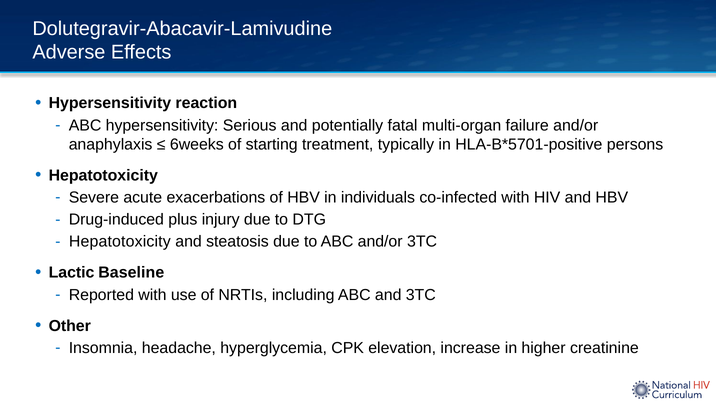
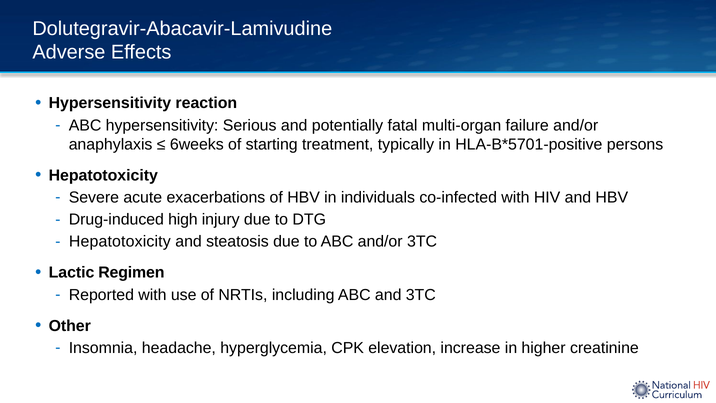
plus: plus -> high (183, 219)
Baseline: Baseline -> Regimen (131, 273)
